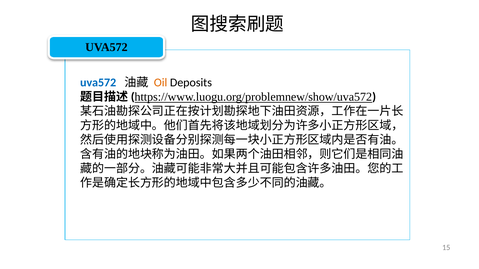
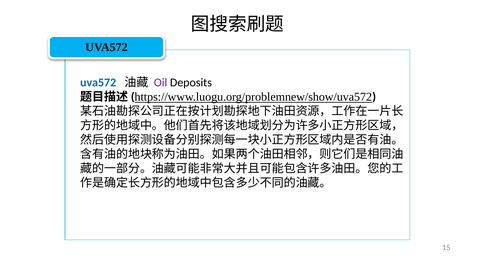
Oil colour: orange -> purple (161, 83)
